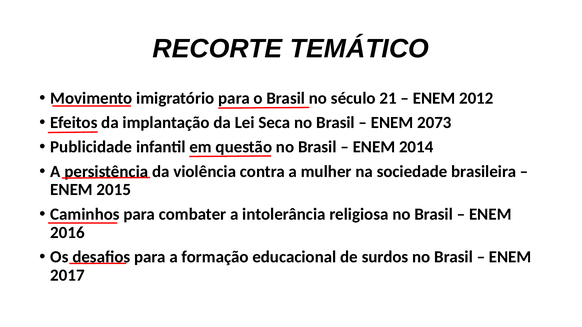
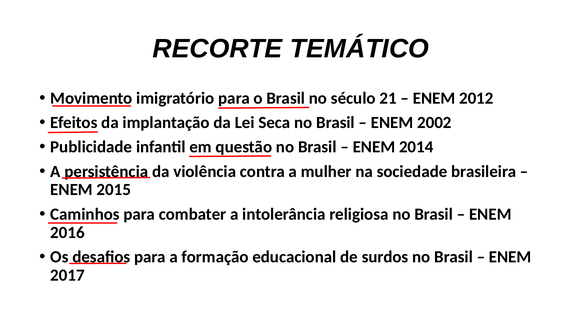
2073: 2073 -> 2002 (434, 123)
